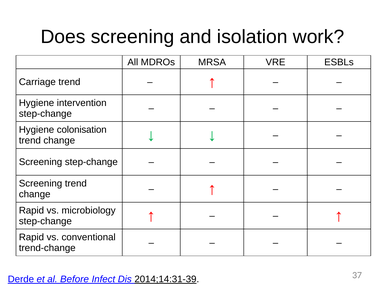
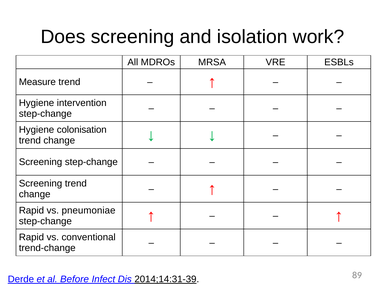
Carriage: Carriage -> Measure (37, 82)
microbiology: microbiology -> pneumoniae (89, 211)
37: 37 -> 89 (357, 276)
